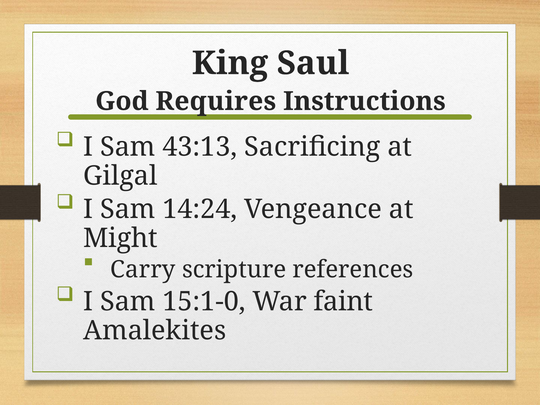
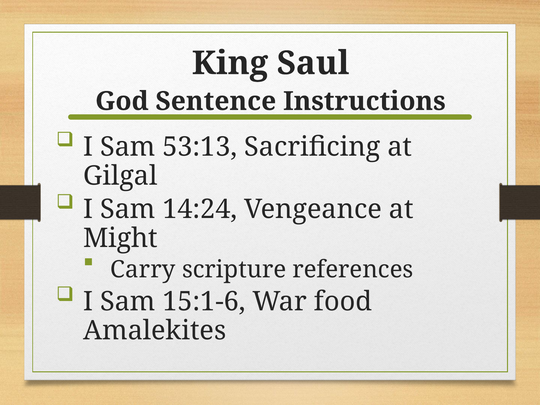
Requires: Requires -> Sentence (216, 101)
43:13: 43:13 -> 53:13 (200, 147)
15:1-0: 15:1-0 -> 15:1-6 (204, 302)
faint: faint -> food (343, 302)
